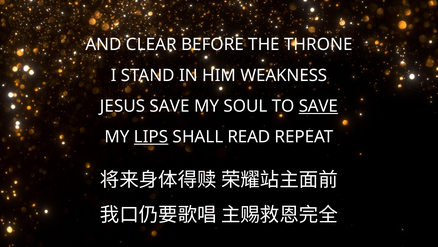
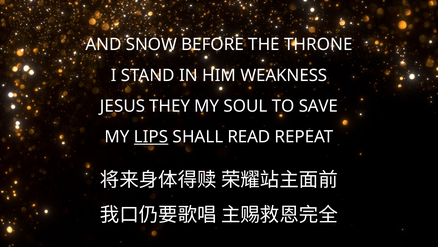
CLEAR: CLEAR -> SNOW (151, 45)
JESUS SAVE: SAVE -> THEY (170, 106)
SAVE underline: present -> none (318, 106)
